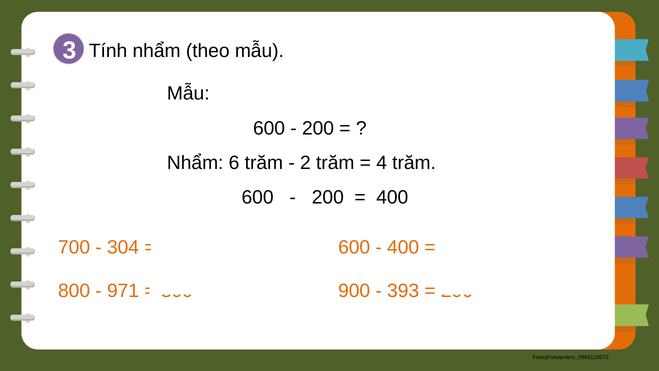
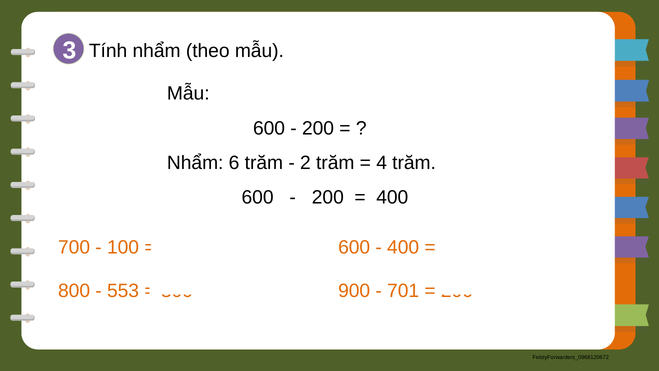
304: 304 -> 100 (123, 247)
971: 971 -> 553 (123, 290)
393: 393 -> 701 (403, 290)
